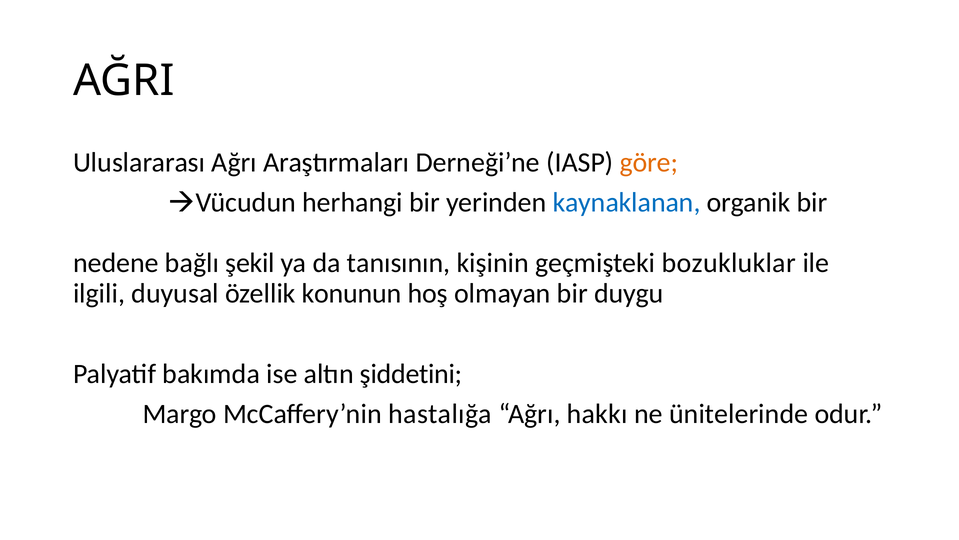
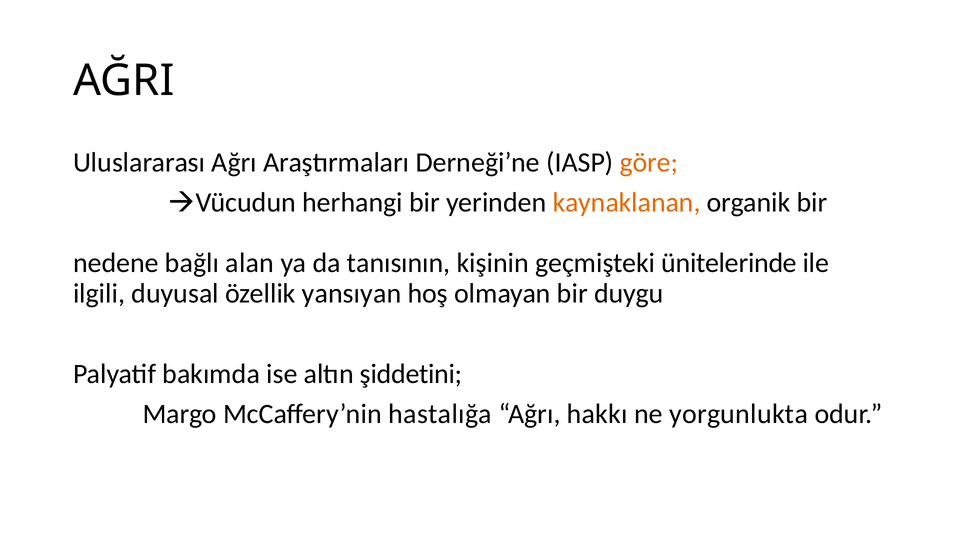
kaynaklanan colour: blue -> orange (627, 202)
şekil: şekil -> alan (250, 263)
bozukluklar: bozukluklar -> ünitelerinde (729, 263)
konunun: konunun -> yansıyan (352, 293)
ünitelerinde: ünitelerinde -> yorgunlukta (739, 414)
